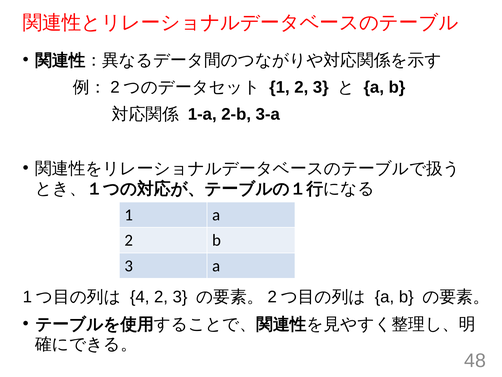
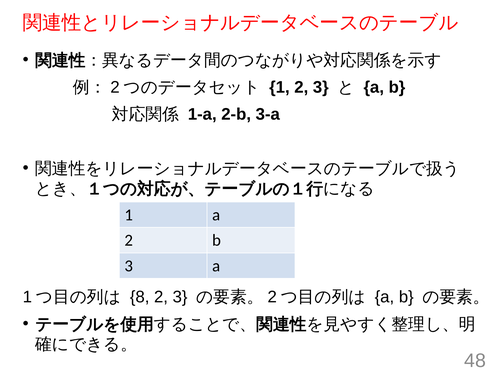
4: 4 -> 8 (140, 297)
